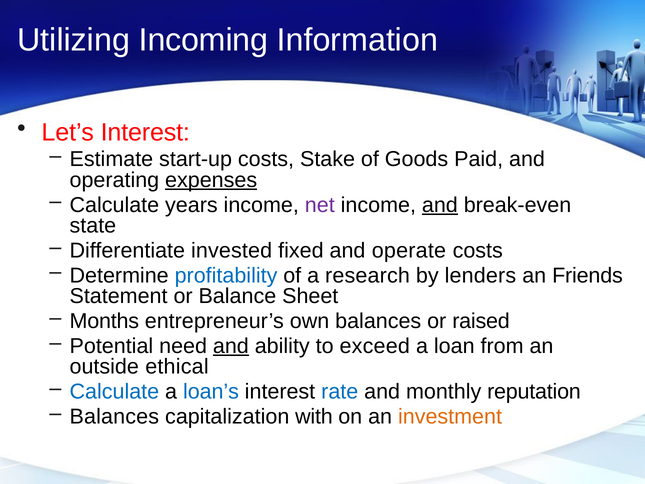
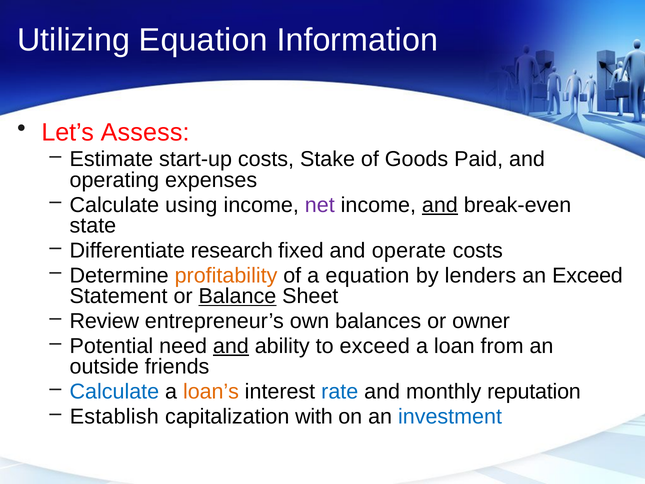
Utilizing Incoming: Incoming -> Equation (203, 40)
Let’s Interest: Interest -> Assess (145, 132)
expenses underline: present -> none (211, 180)
years: years -> using (191, 205)
invested: invested -> research (232, 250)
profitability colour: blue -> orange (226, 275)
a research: research -> equation (367, 275)
an Friends: Friends -> Exceed (588, 275)
Balance underline: none -> present (237, 296)
Months: Months -> Review (104, 321)
raised: raised -> owner (481, 321)
ethical: ethical -> friends (177, 367)
loan’s colour: blue -> orange (211, 391)
Balances: Balances -> Establish (114, 416)
investment colour: orange -> blue (450, 416)
